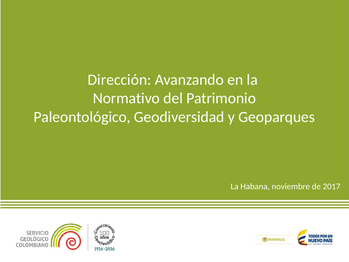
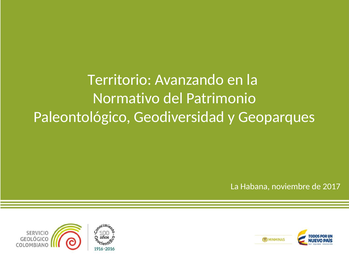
Dirección: Dirección -> Territorio (120, 80)
